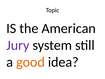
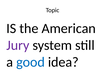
good colour: orange -> blue (30, 62)
